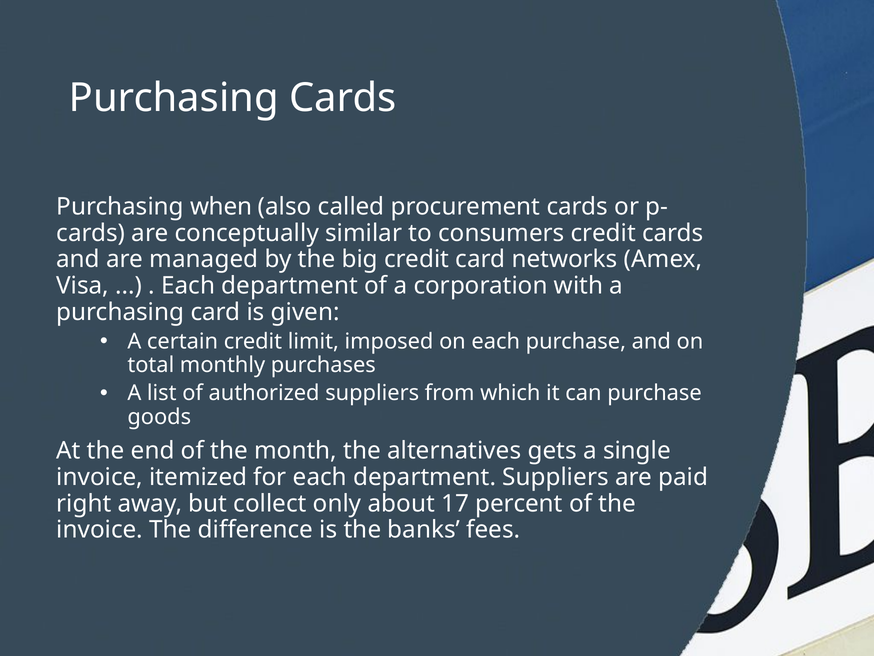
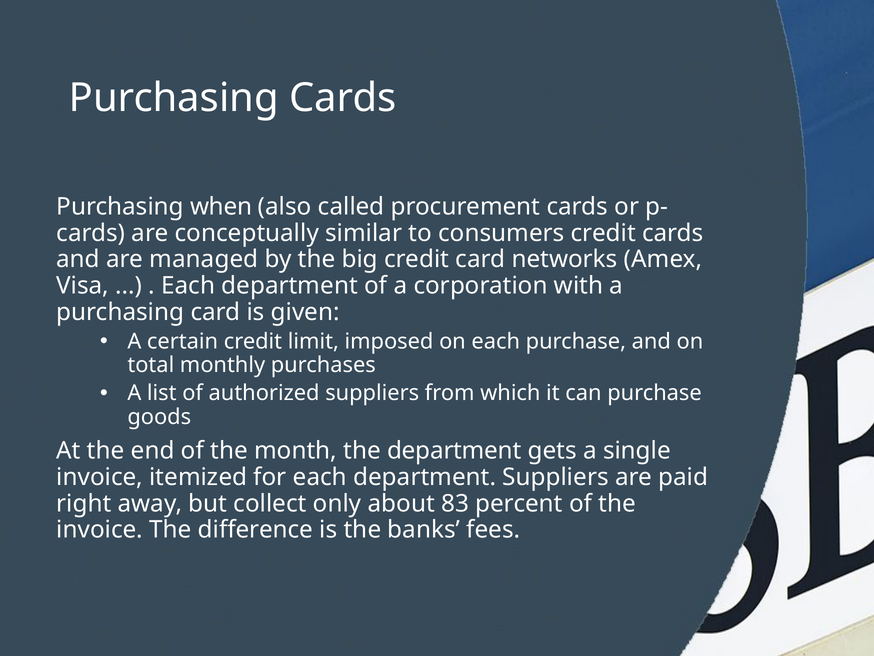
the alternatives: alternatives -> department (454, 451)
17: 17 -> 83 (455, 503)
